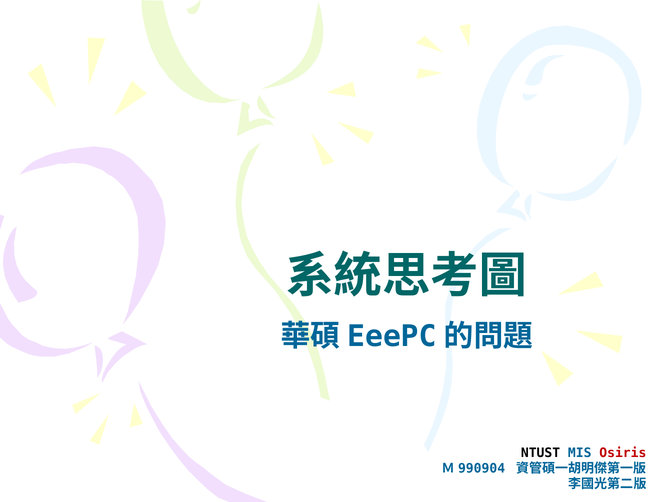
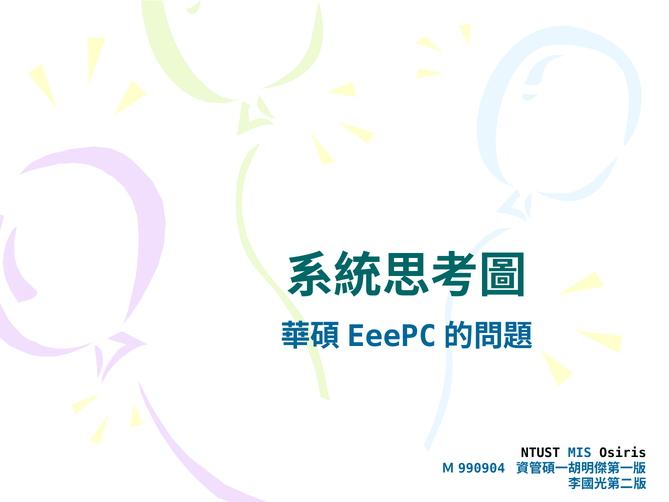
Osiris colour: red -> black (623, 453)
